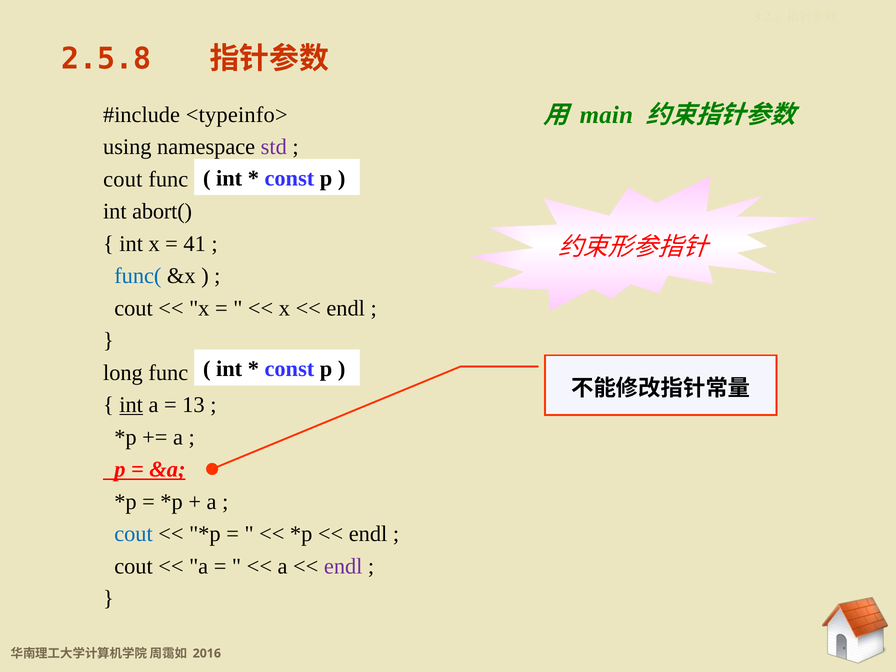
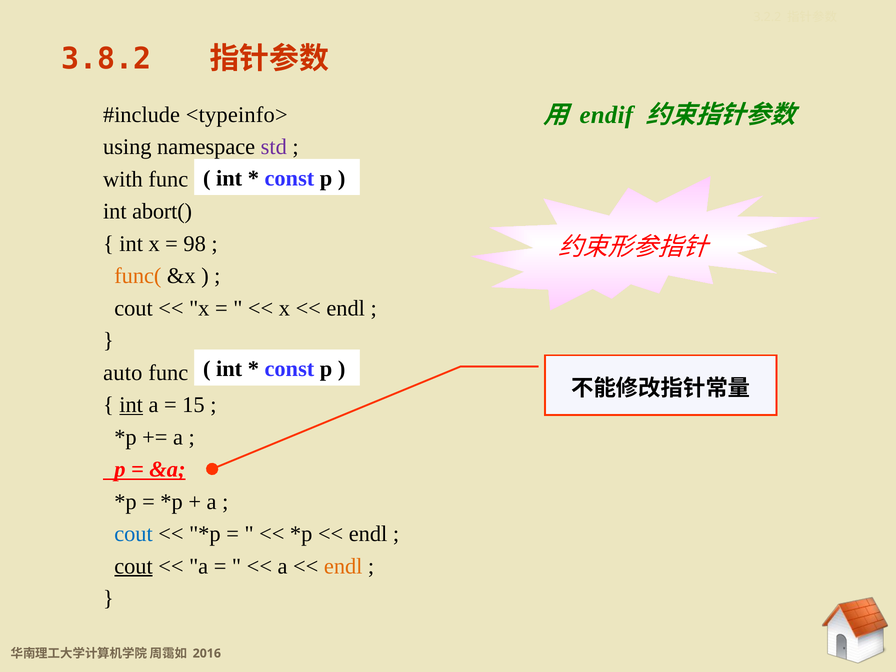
2.5.8: 2.5.8 -> 3.8.2 (106, 59)
main: main -> endif (606, 115)
cout: cout -> with (123, 179)
41: 41 -> 98 (195, 244)
func( colour: blue -> orange (138, 276)
long: long -> auto (123, 373)
13: 13 -> 15 (193, 405)
cout underline: none -> present (134, 566)
endl colour: purple -> orange (343, 566)
